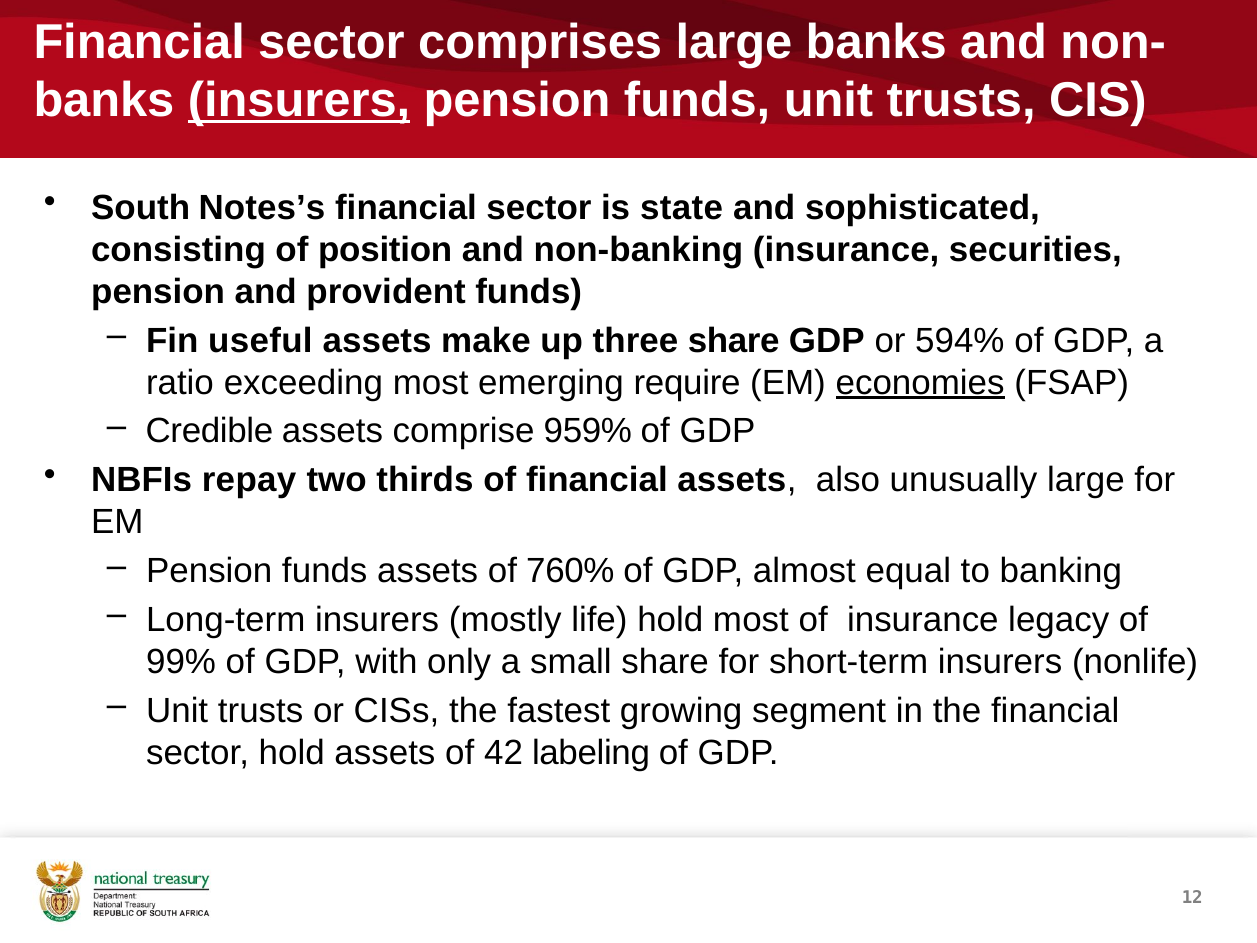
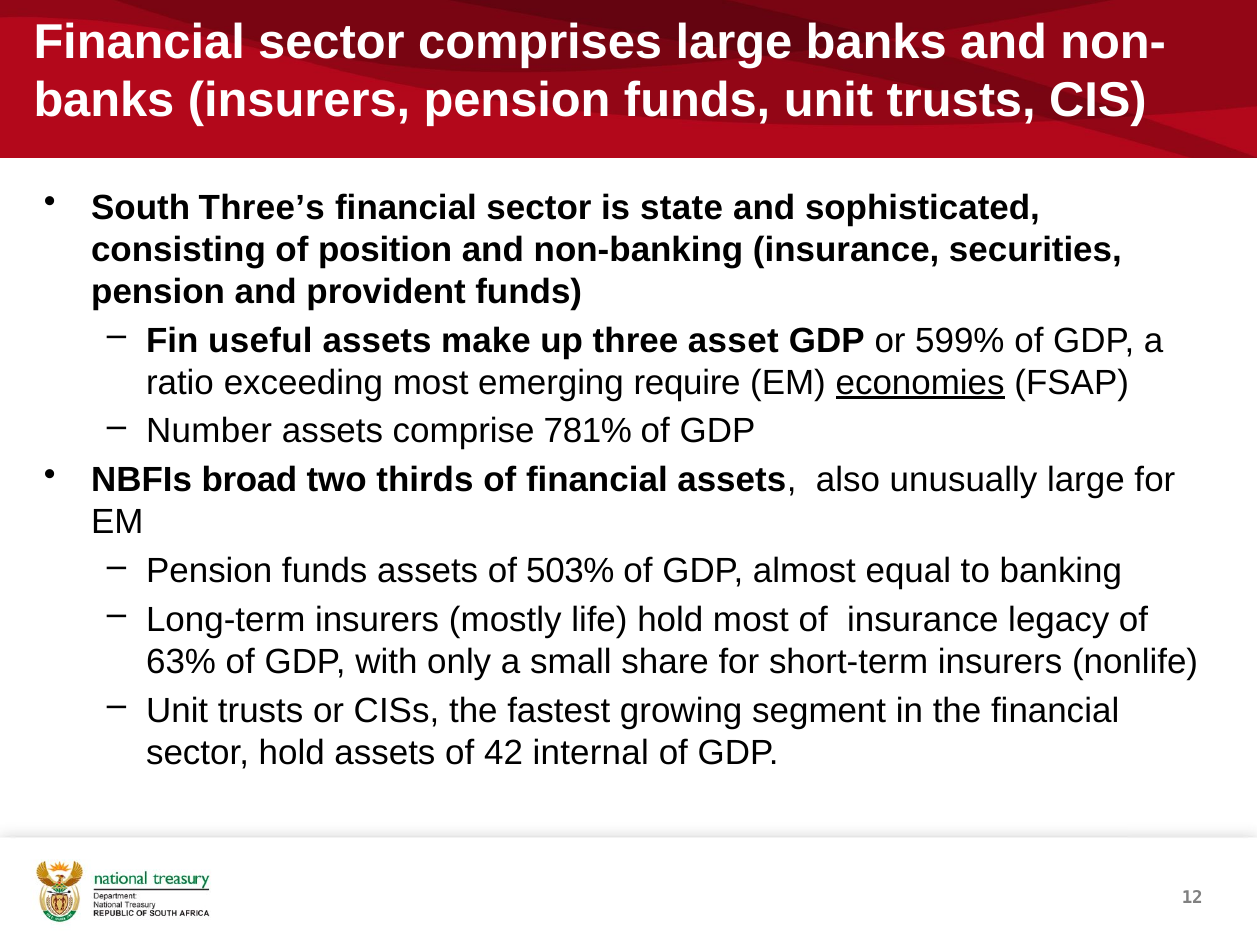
insurers underline: present -> none (299, 101)
Notes’s: Notes’s -> Three’s (262, 208)
three share: share -> asset (733, 340)
594%: 594% -> 599% (960, 340)
Credible: Credible -> Number (209, 431)
959%: 959% -> 781% (588, 431)
repay: repay -> broad (249, 480)
760%: 760% -> 503% (570, 571)
99%: 99% -> 63% (181, 662)
labeling: labeling -> internal (591, 753)
